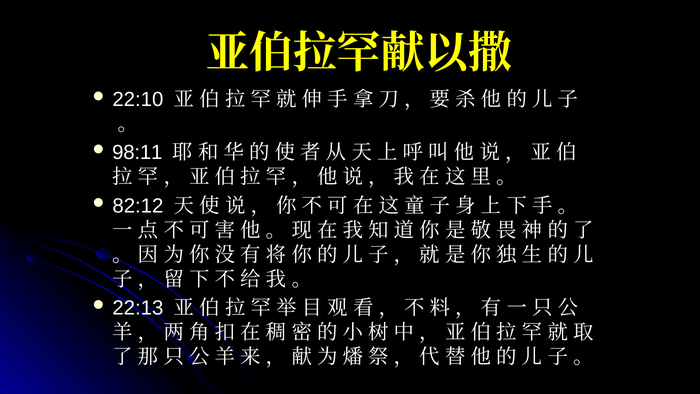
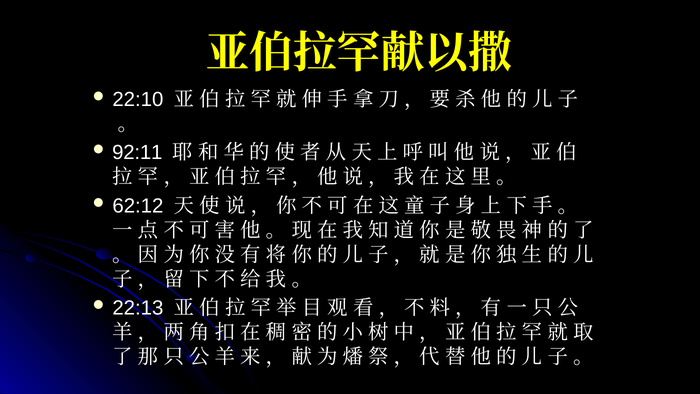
98:11: 98:11 -> 92:11 (137, 153)
82:12: 82:12 -> 62:12 (138, 206)
